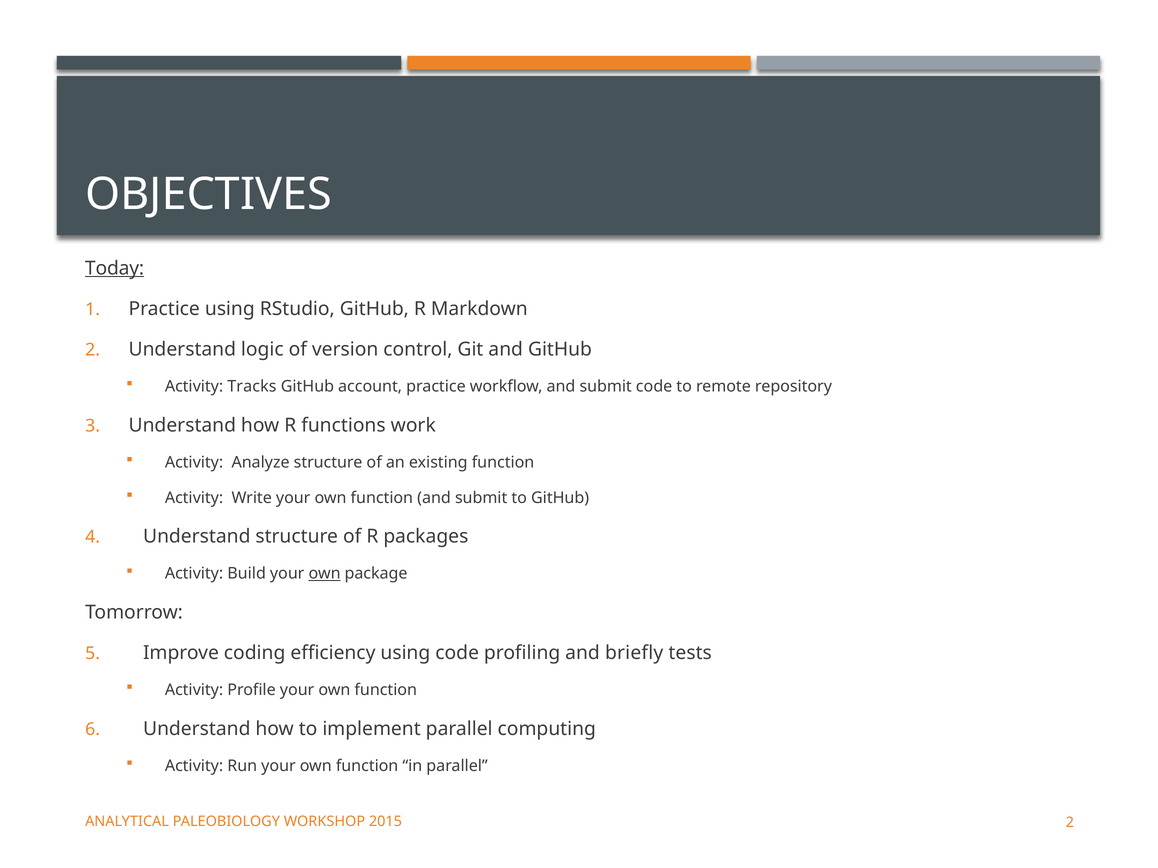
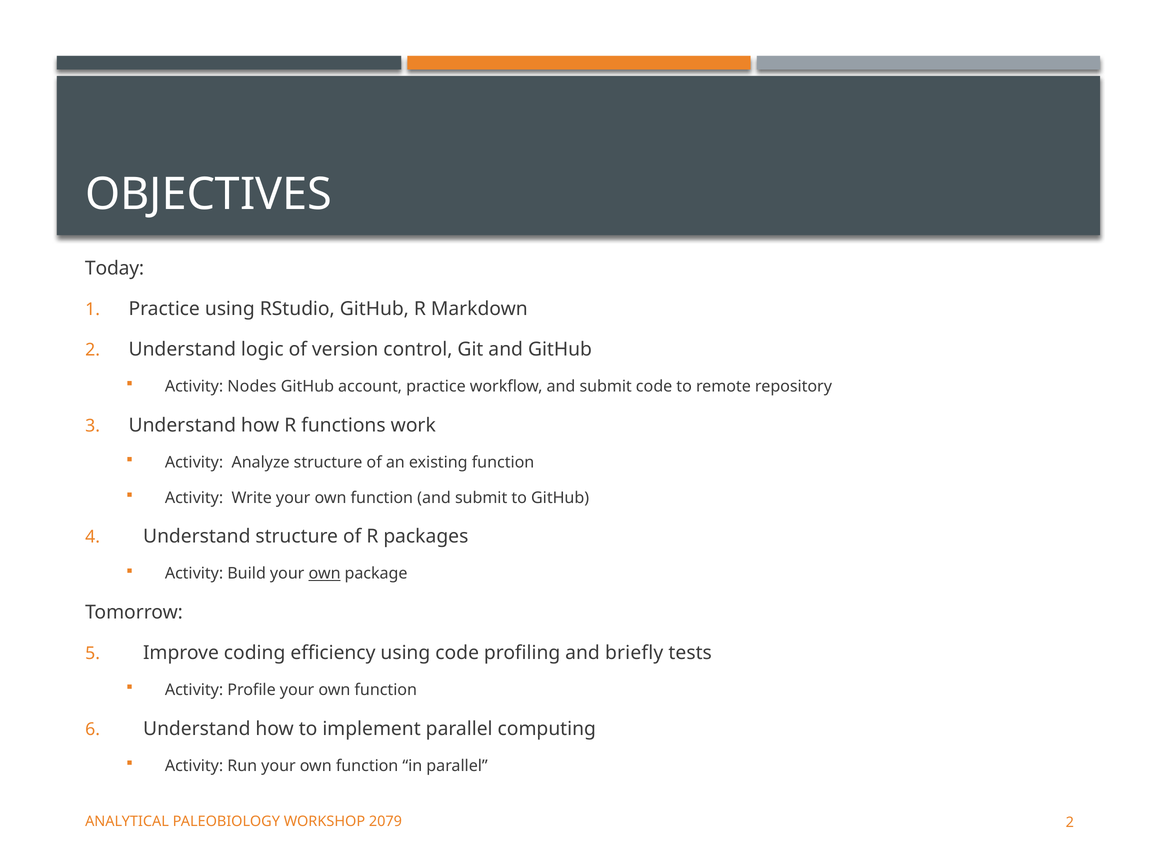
Today underline: present -> none (115, 268)
Tracks: Tracks -> Nodes (252, 387)
2015: 2015 -> 2079 (386, 822)
